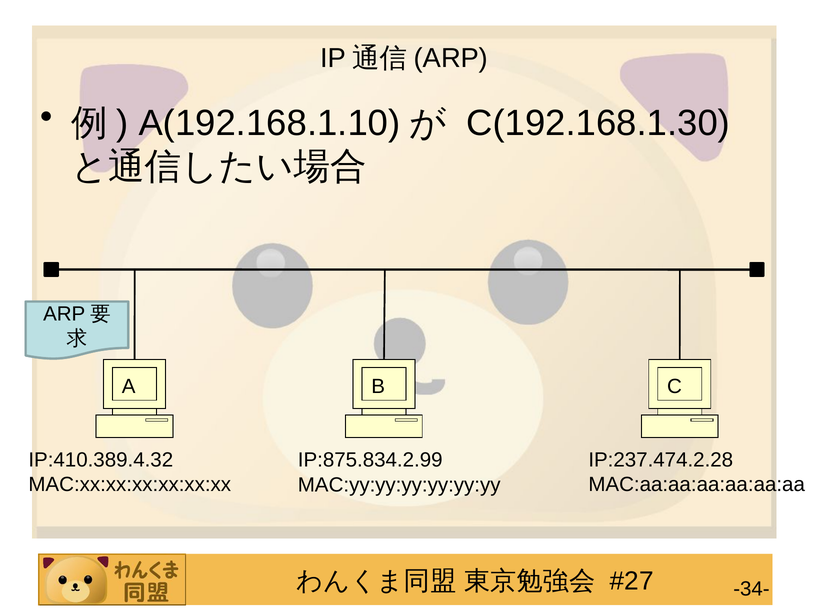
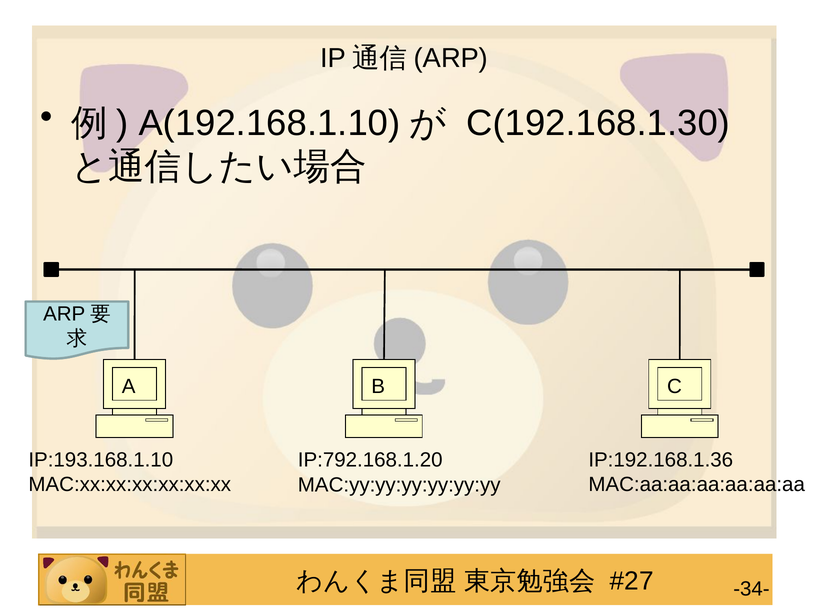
IP:410.389.4.32: IP:410.389.4.32 -> IP:193.168.1.10 (101, 460)
IP:237.474.2.28: IP:237.474.2.28 -> IP:192.168.1.36 (661, 460)
IP:875.834.2.99: IP:875.834.2.99 -> IP:792.168.1.20 (370, 460)
